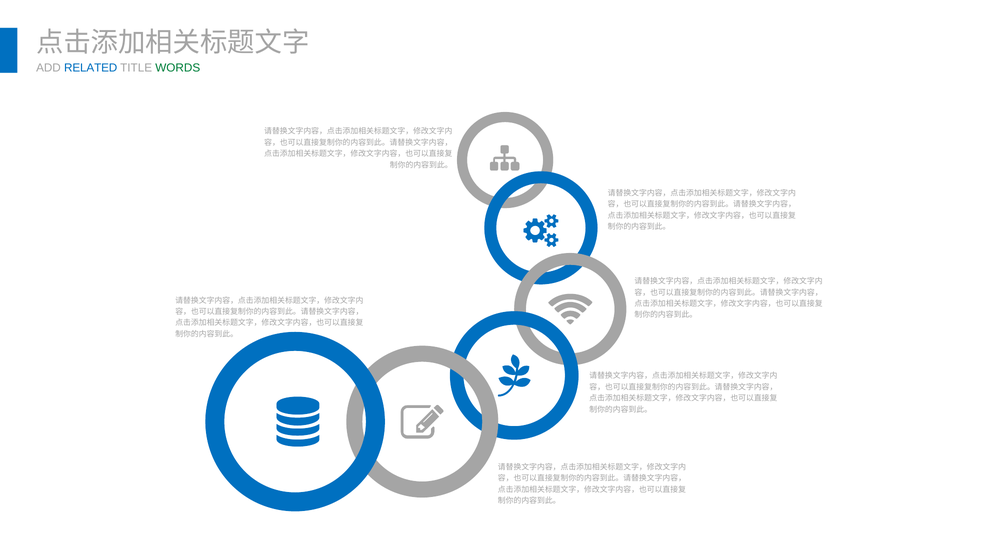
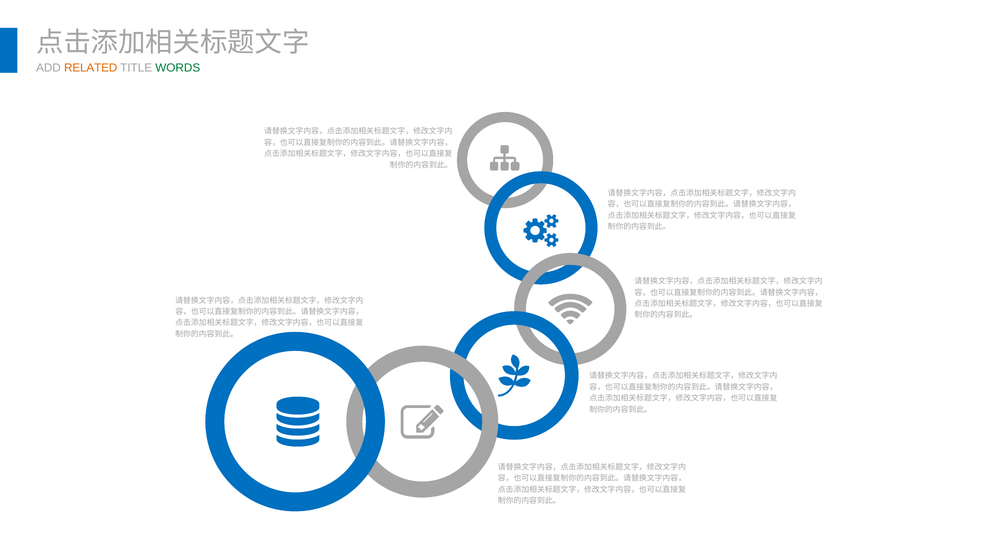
RELATED colour: blue -> orange (91, 68)
